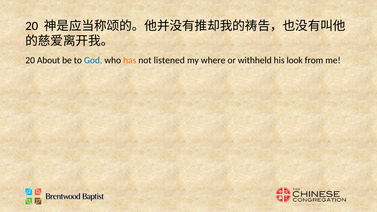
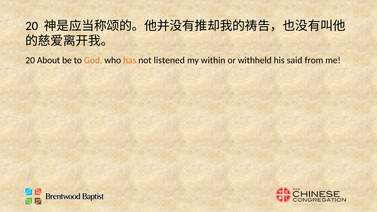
God colour: blue -> orange (93, 60)
where: where -> within (213, 60)
look: look -> said (295, 60)
